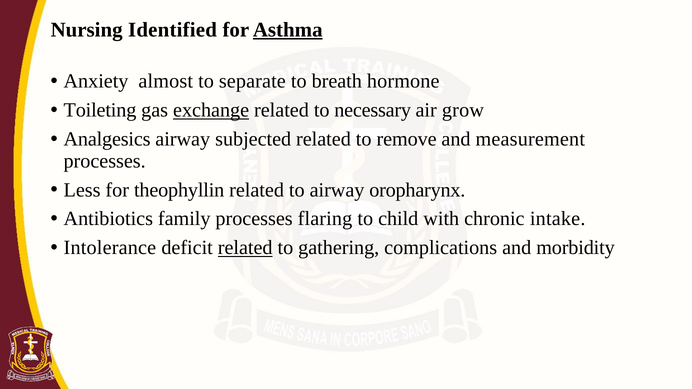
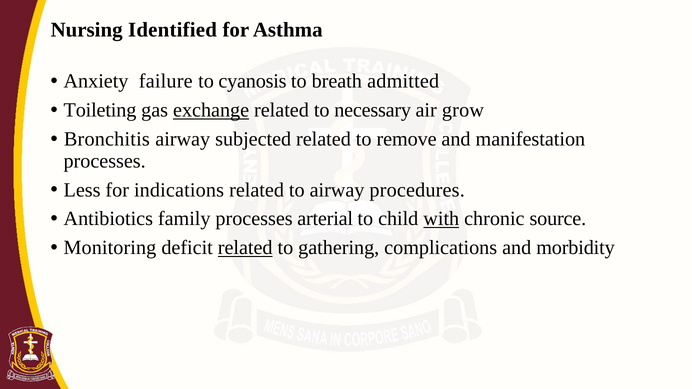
Asthma underline: present -> none (288, 30)
almost: almost -> failure (166, 81)
separate: separate -> cyanosis (253, 81)
hormone: hormone -> admitted (403, 81)
Analgesics: Analgesics -> Bronchitis (107, 139)
measurement: measurement -> manifestation (530, 139)
theophyllin: theophyllin -> indications (179, 190)
oropharynx: oropharynx -> procedures (417, 190)
flaring: flaring -> arterial (325, 219)
with underline: none -> present (441, 219)
intake: intake -> source (558, 219)
Intolerance: Intolerance -> Monitoring (110, 248)
